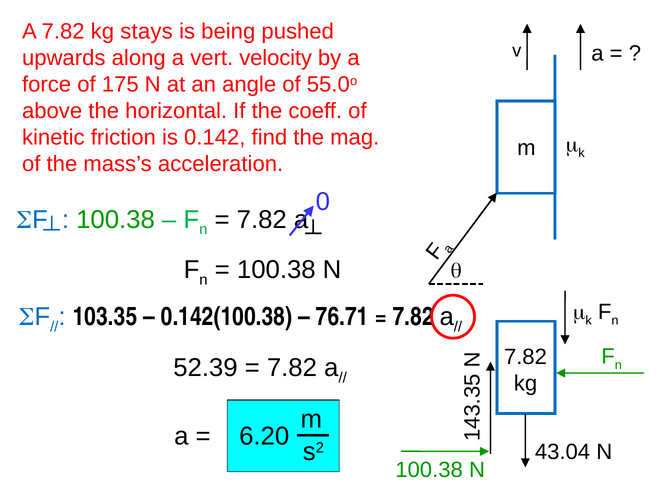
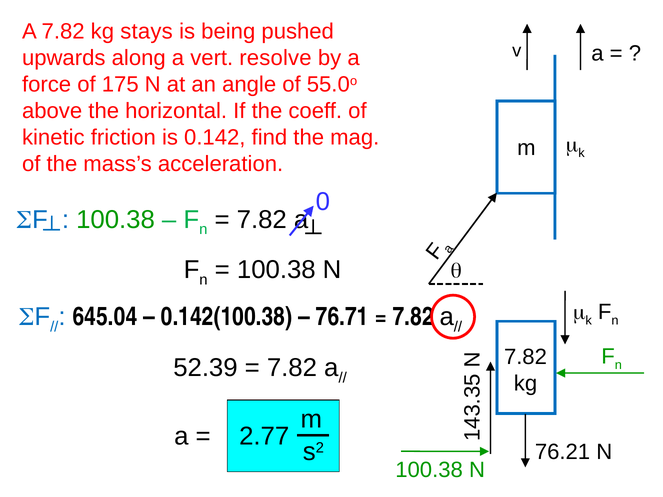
velocity: velocity -> resolve (275, 58)
103.35: 103.35 -> 645.04 (105, 317)
6.20: 6.20 -> 2.77 (264, 436)
43.04: 43.04 -> 76.21 (563, 452)
